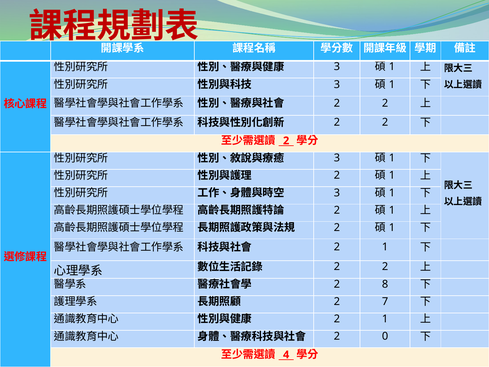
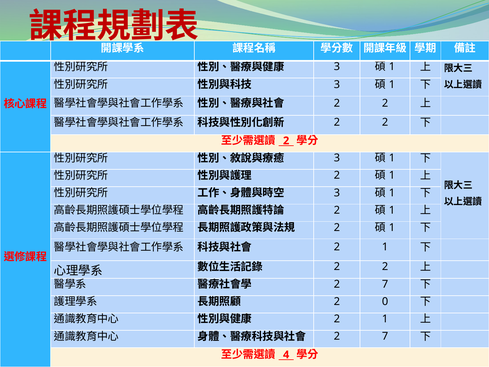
8: 8 -> 7 (385, 284)
7: 7 -> 0 (385, 301)
0: 0 -> 7 (385, 336)
